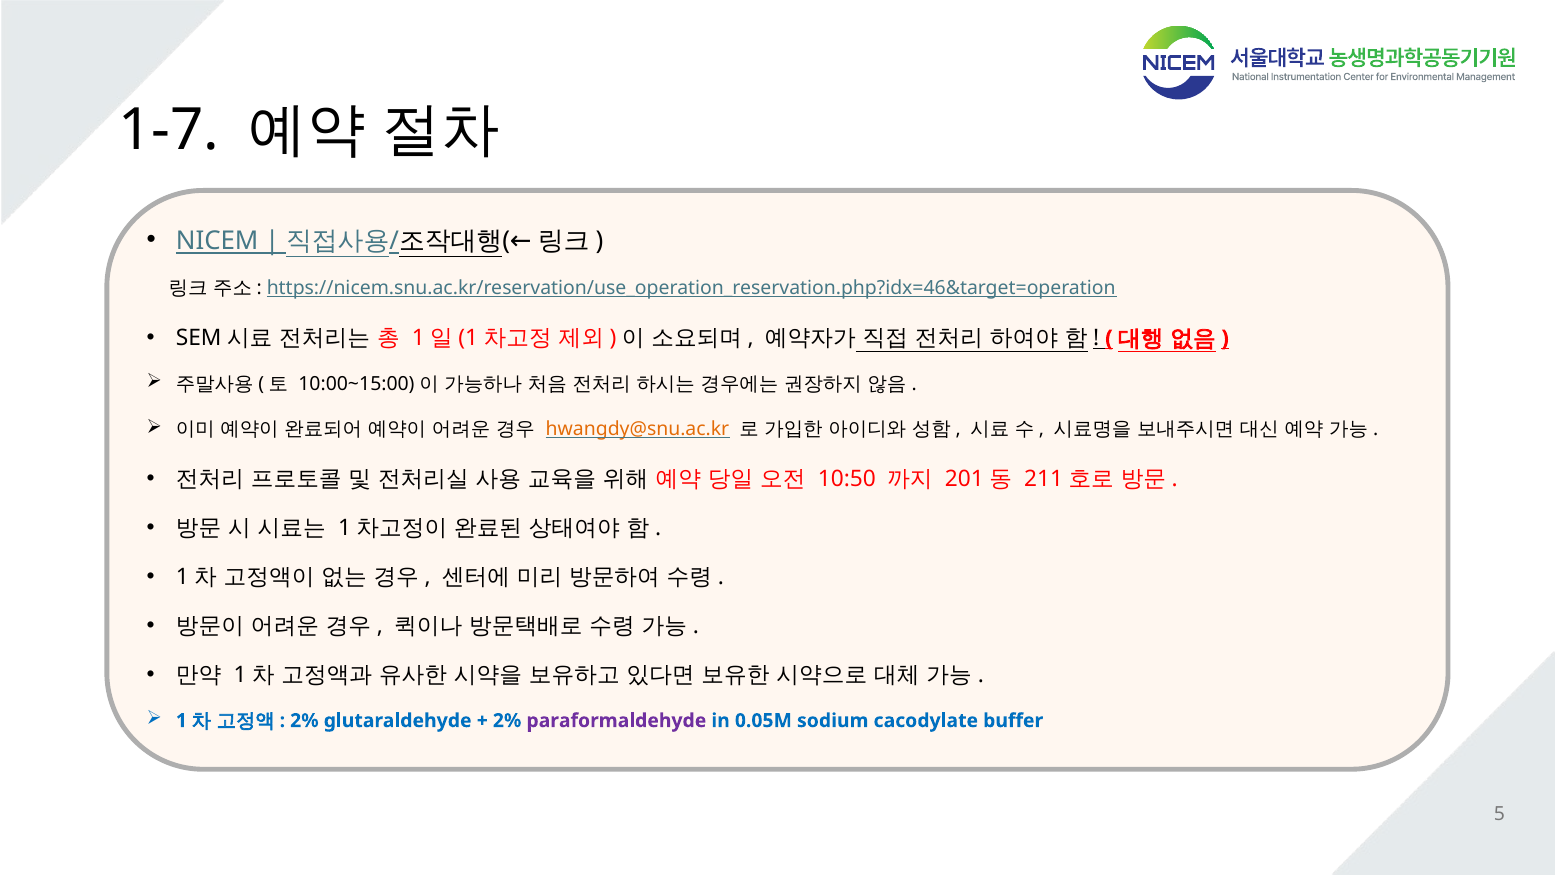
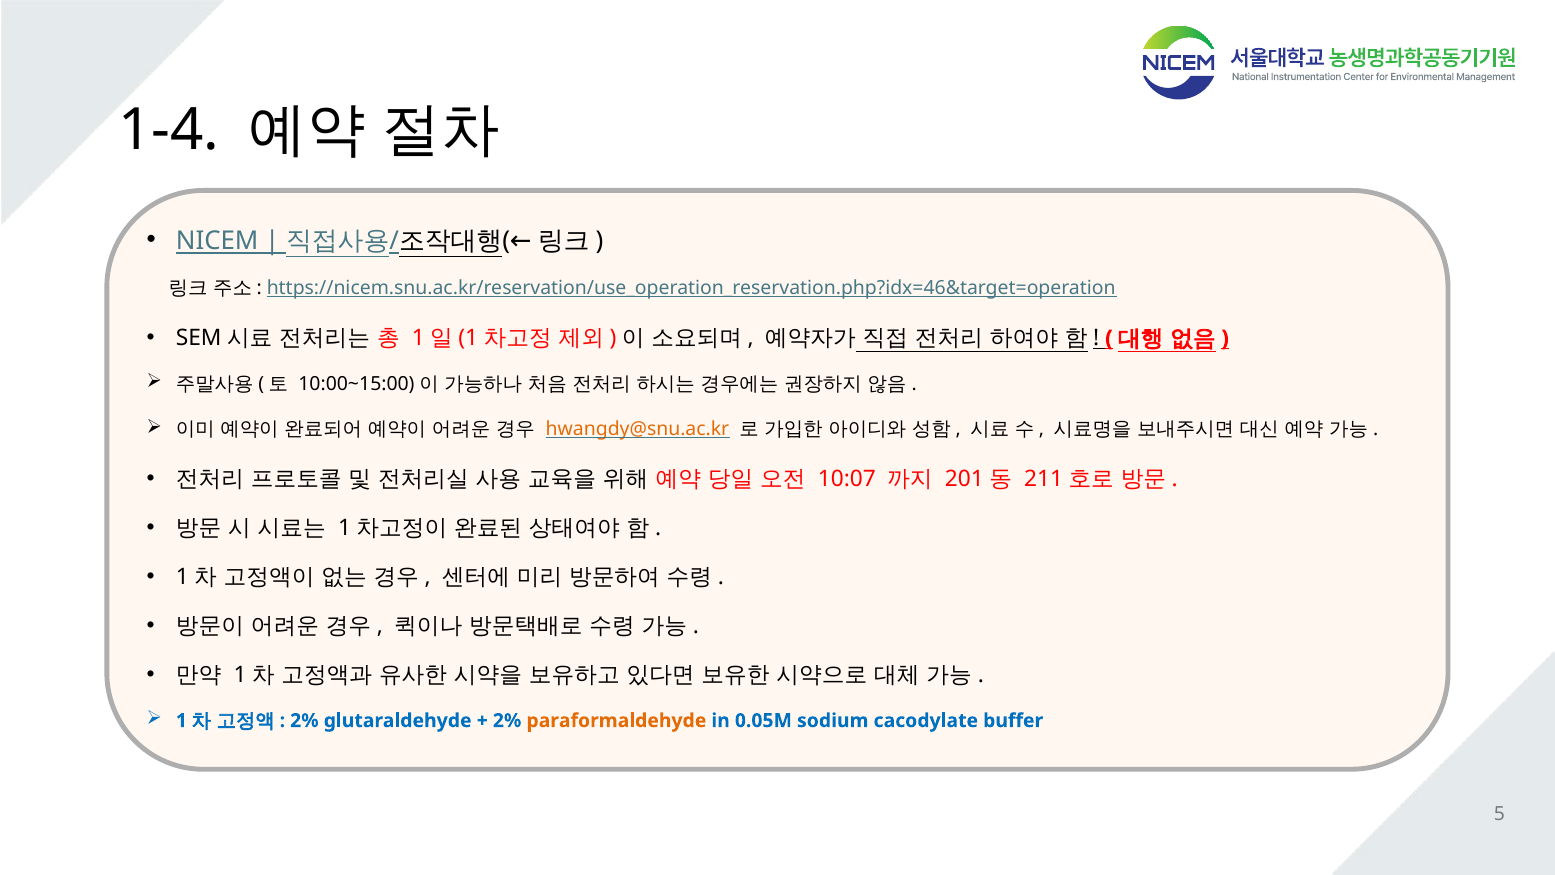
1-7: 1-7 -> 1-4 (169, 131)
10:50: 10:50 -> 10:07 (847, 479)
paraformaldehyde colour: purple -> orange (616, 720)
